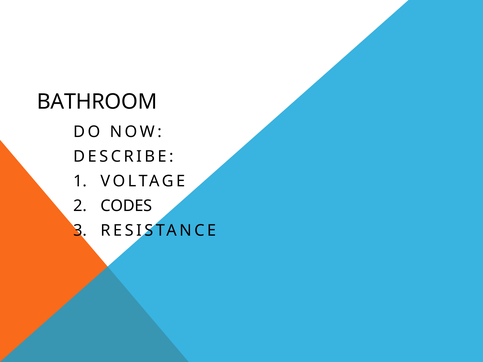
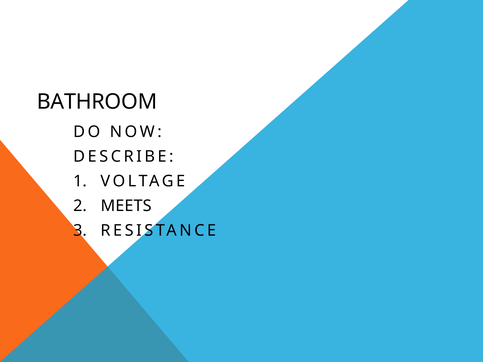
CODES: CODES -> MEETS (126, 206)
